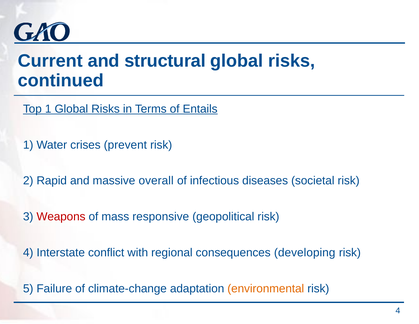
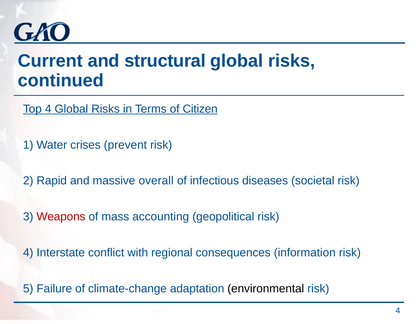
Top 1: 1 -> 4 (48, 109)
Entails: Entails -> Citizen (200, 109)
responsive: responsive -> accounting (161, 217)
developing: developing -> information (305, 252)
environmental colour: orange -> black (266, 288)
